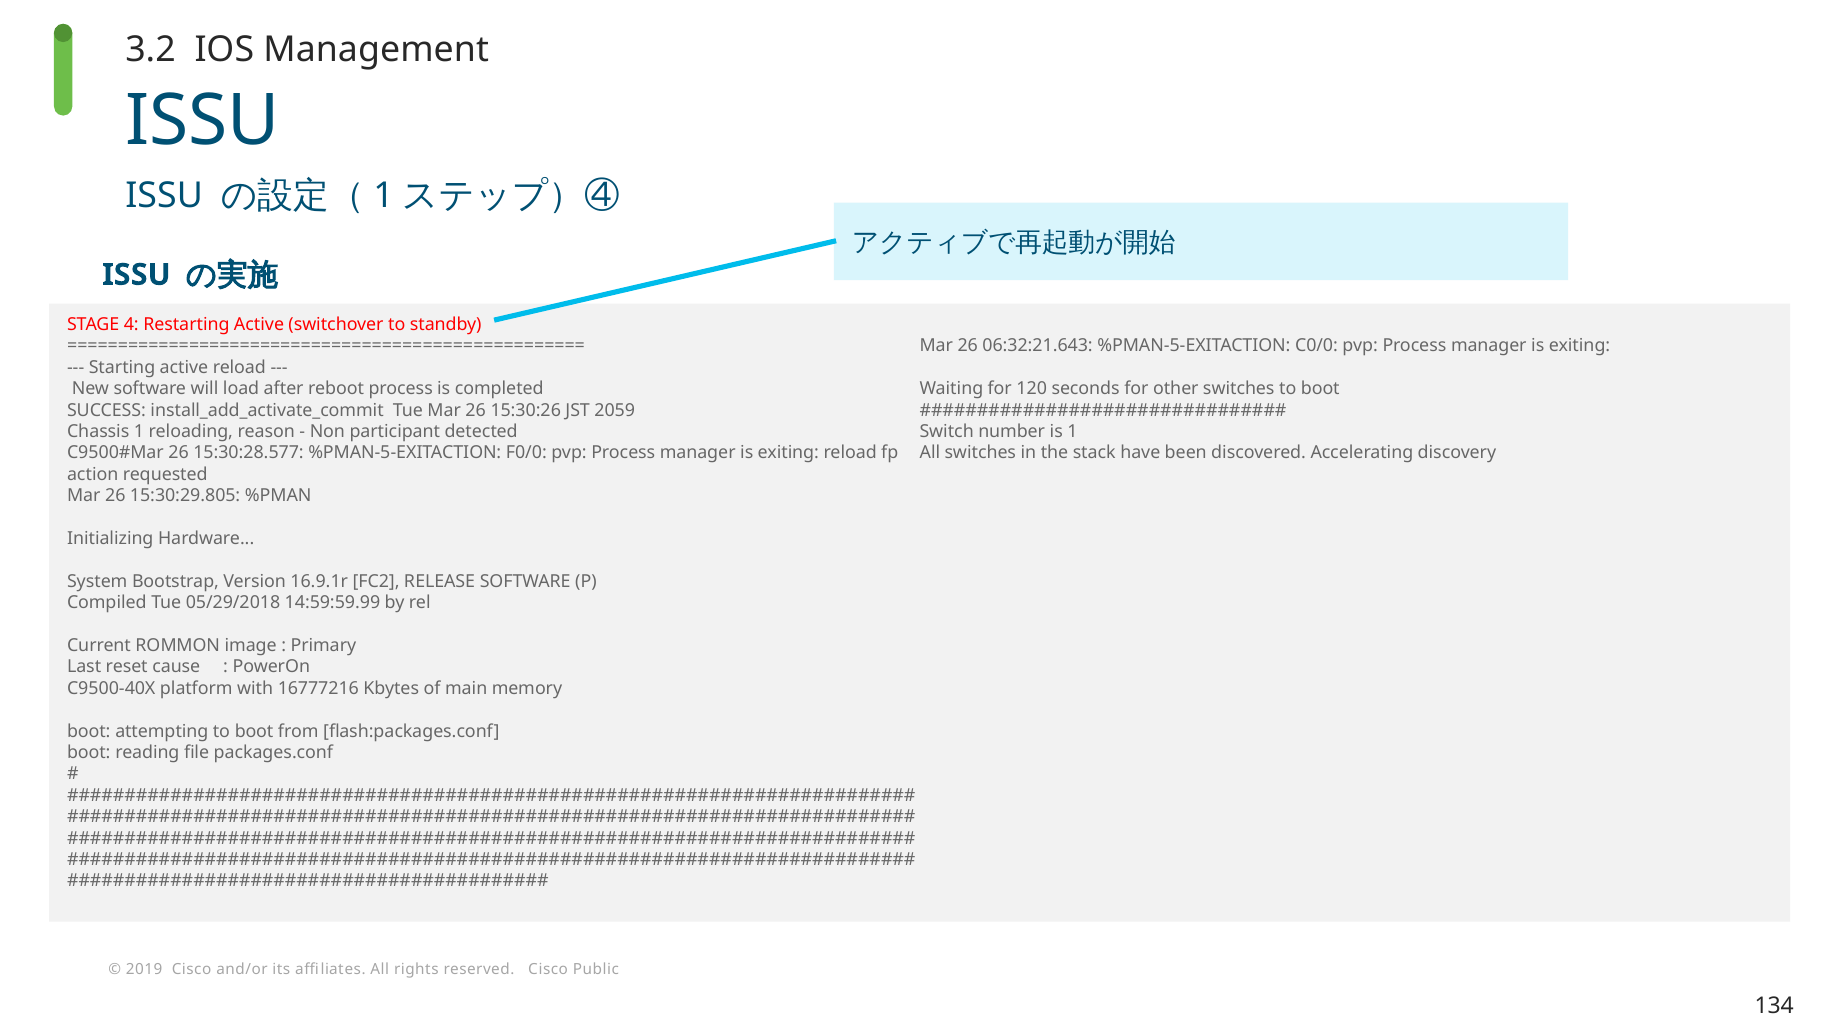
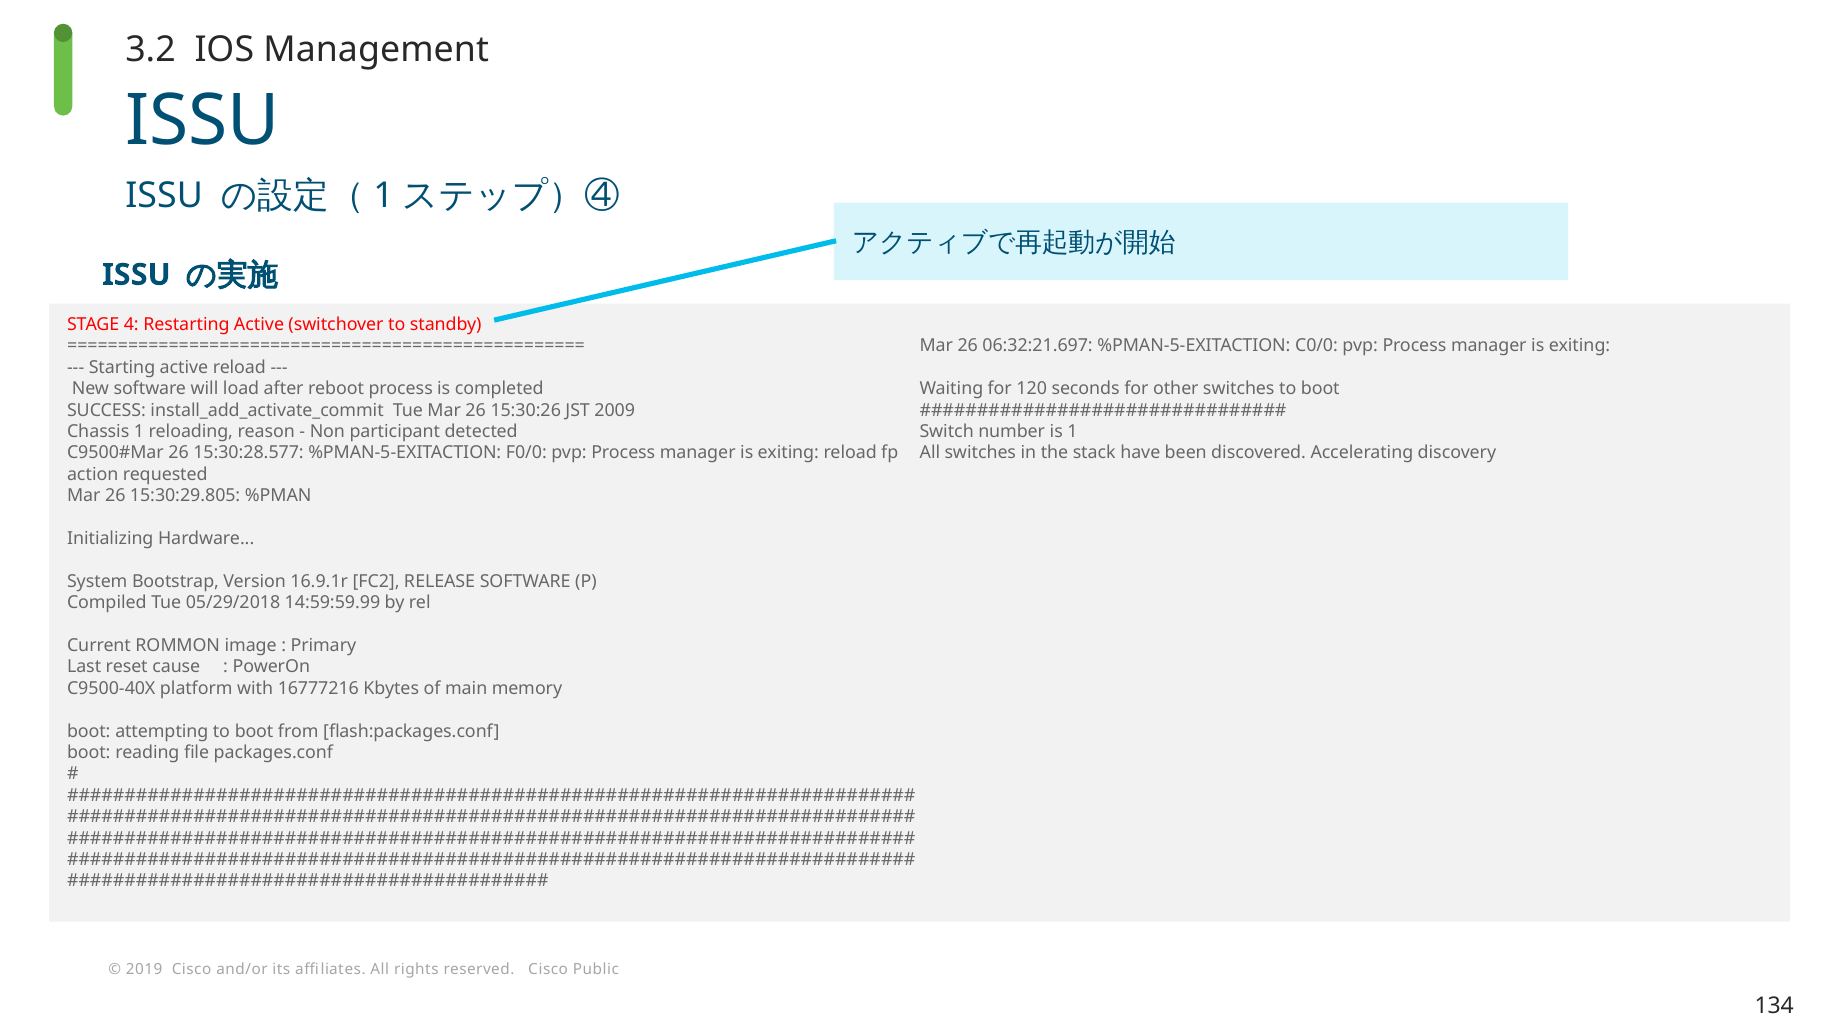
06:32:21.643: 06:32:21.643 -> 06:32:21.697 (1038, 346)
2059: 2059 -> 2009 (615, 410)
